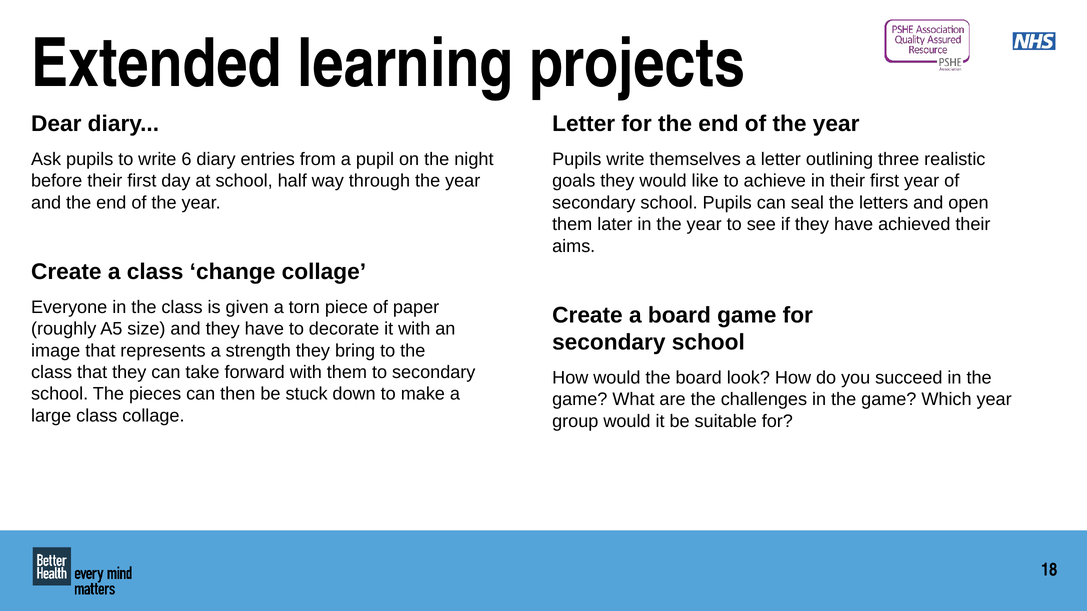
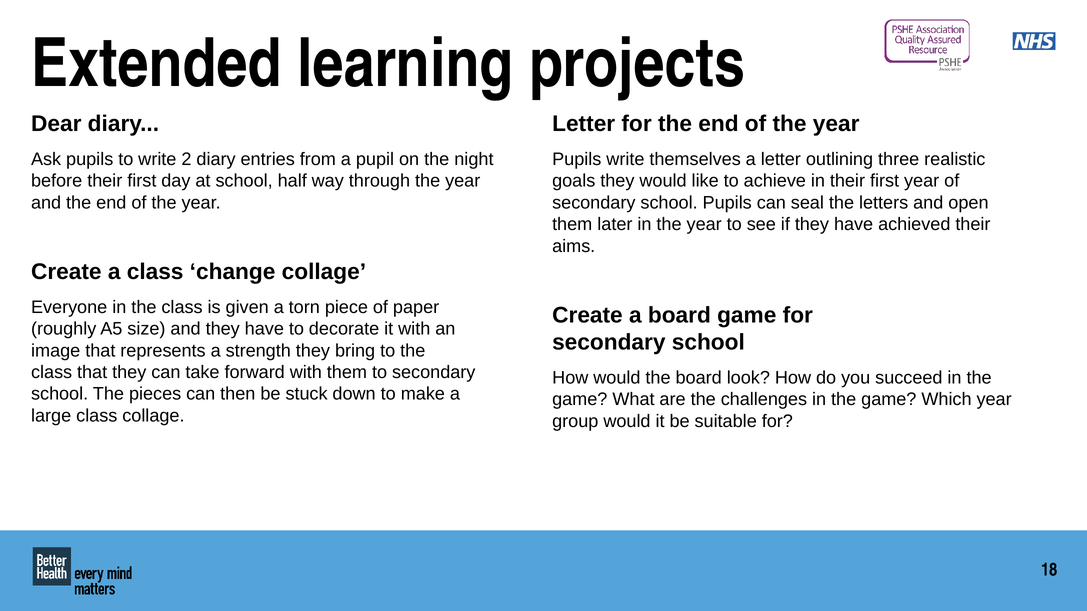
6: 6 -> 2 (186, 159)
